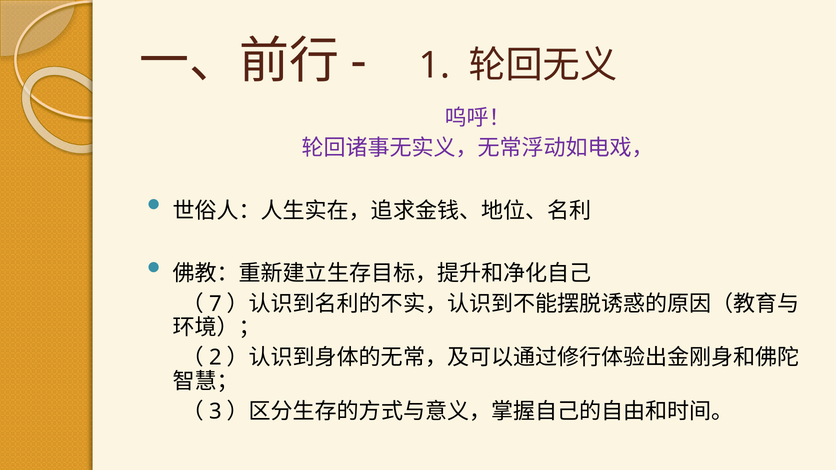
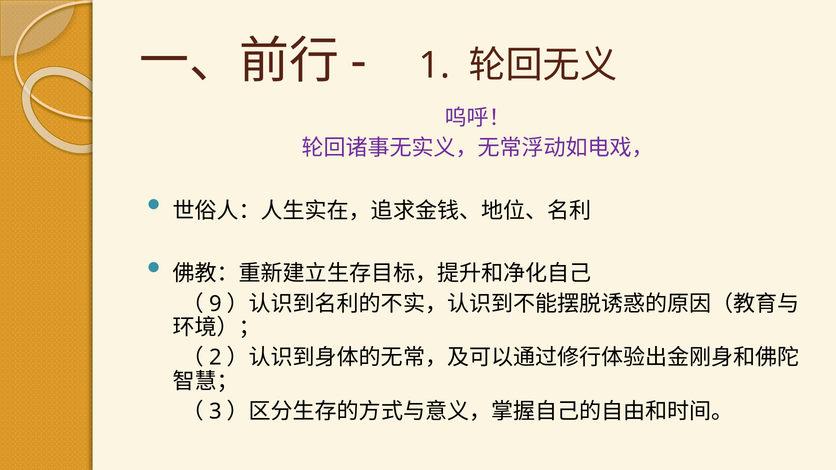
7: 7 -> 9 (215, 304)
